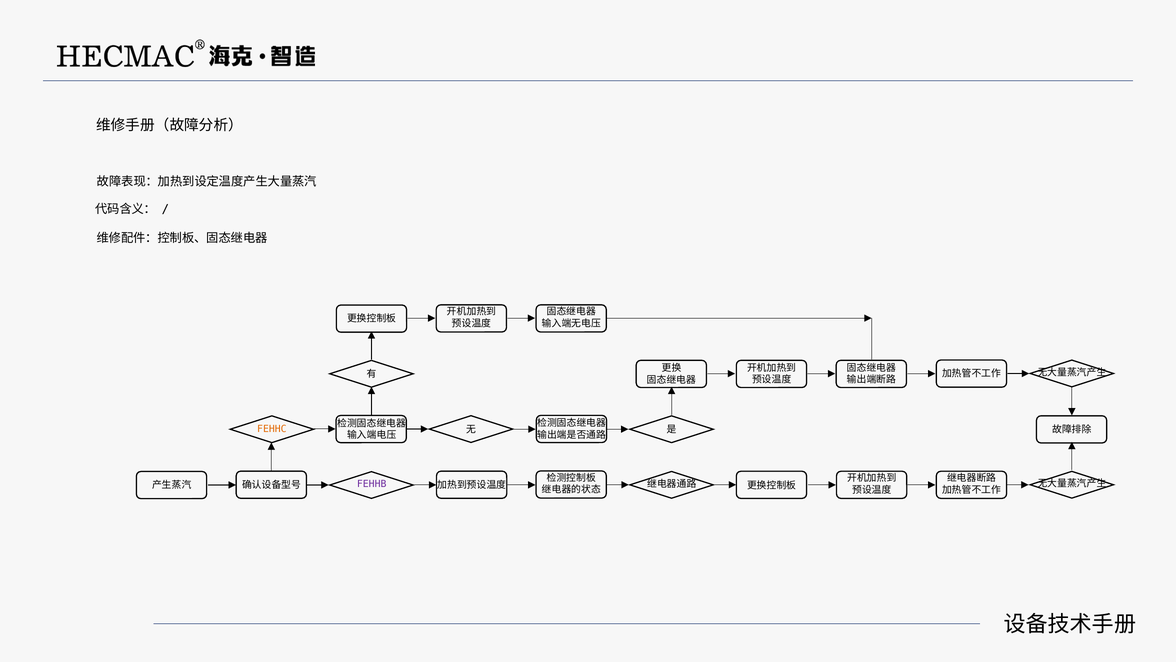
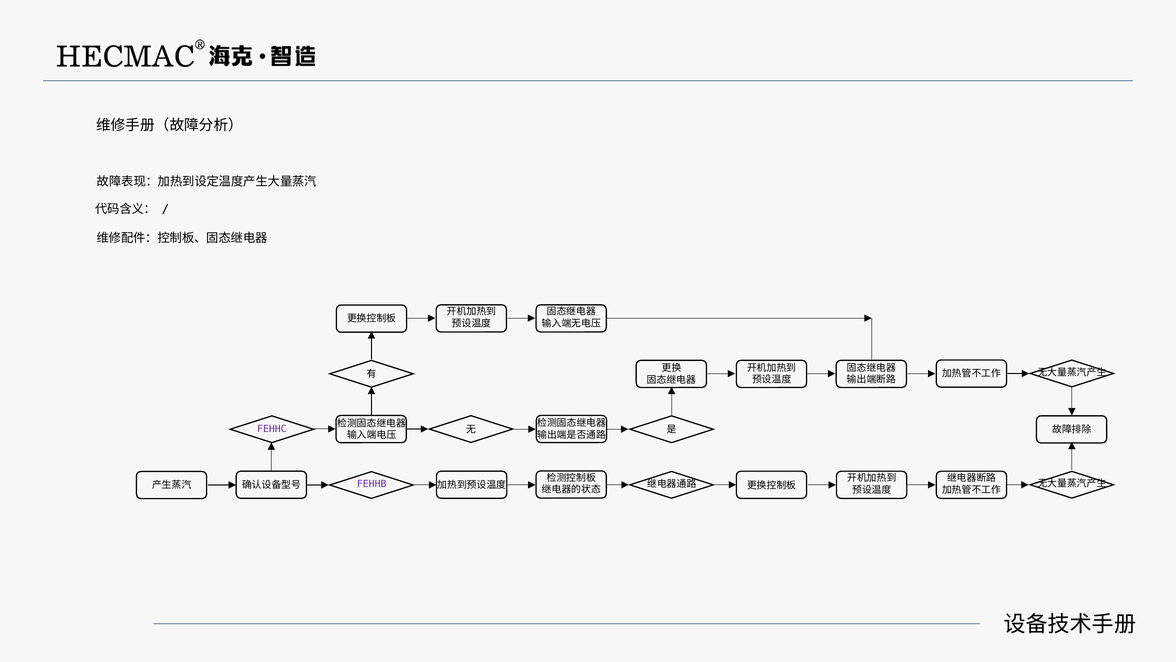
FEHHC colour: orange -> purple (272, 429)
